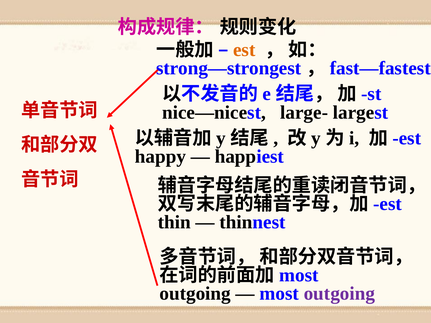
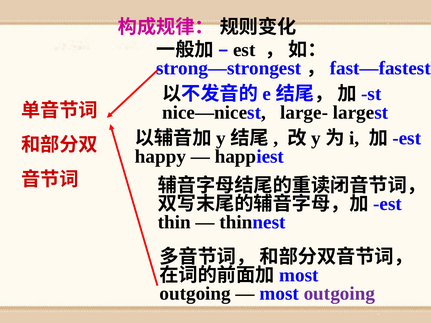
est colour: orange -> black (244, 50)
